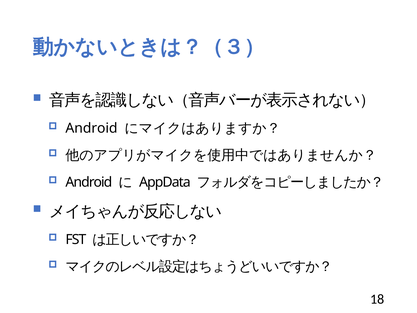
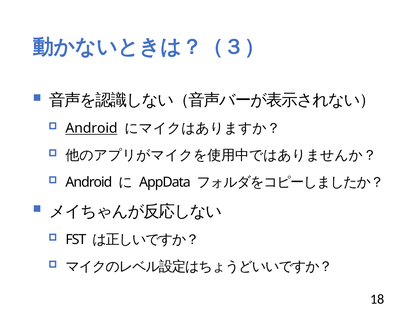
Android underline: none -> present (92, 128)
